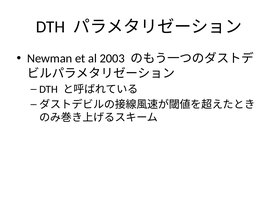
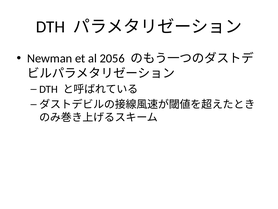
2003: 2003 -> 2056 (112, 58)
